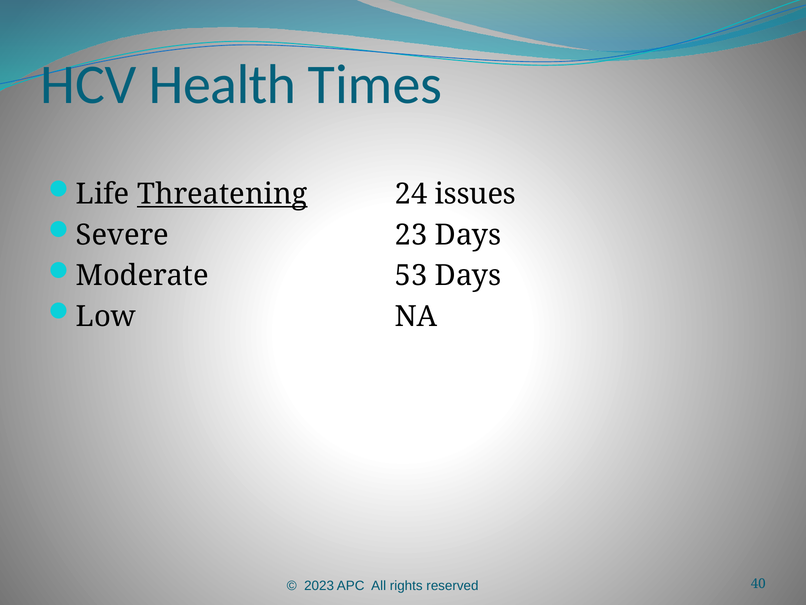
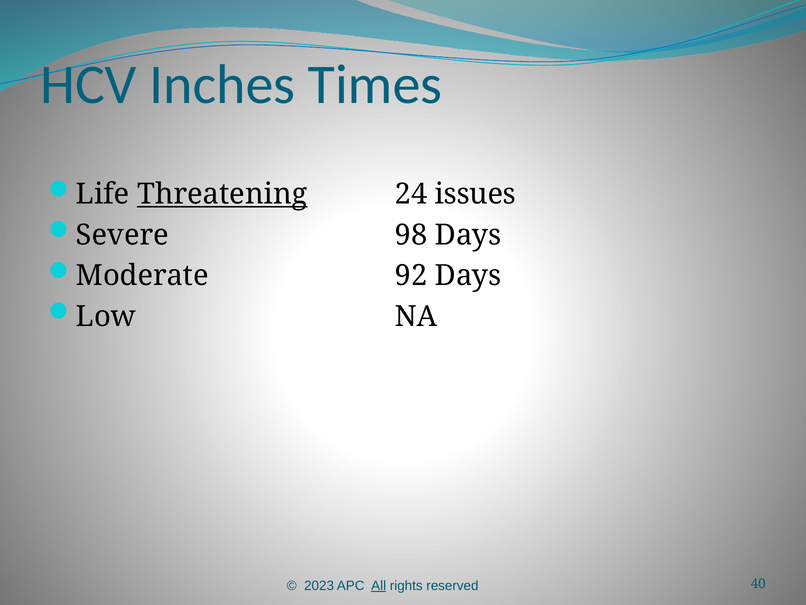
Health: Health -> Inches (222, 84)
23: 23 -> 98 (411, 235)
53: 53 -> 92 (411, 275)
All underline: none -> present (379, 585)
